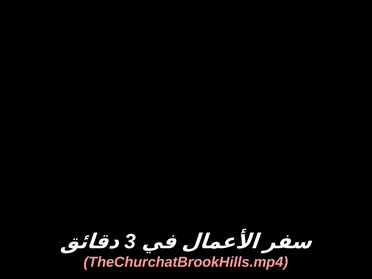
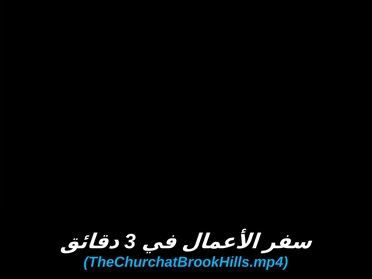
TheChurchatBrookHills.mp4 colour: pink -> light blue (186, 262)
